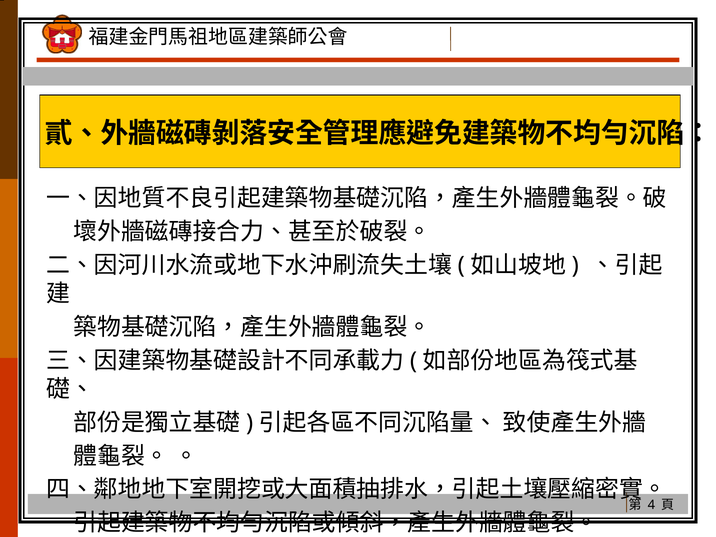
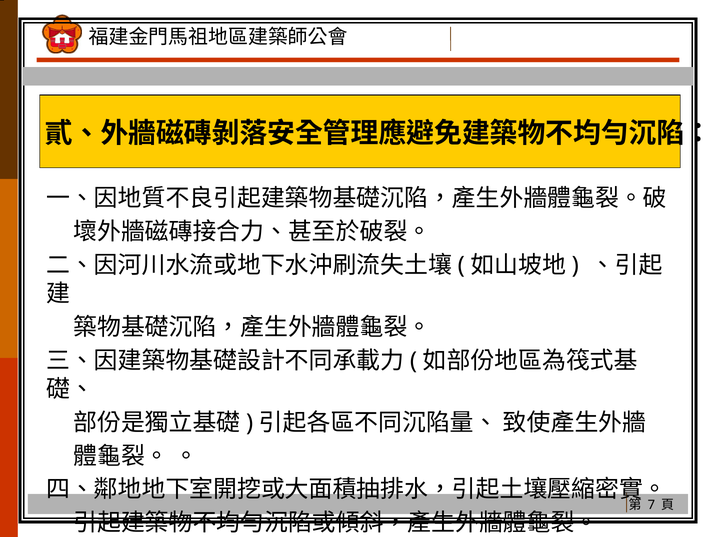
4: 4 -> 7 (651, 505)
